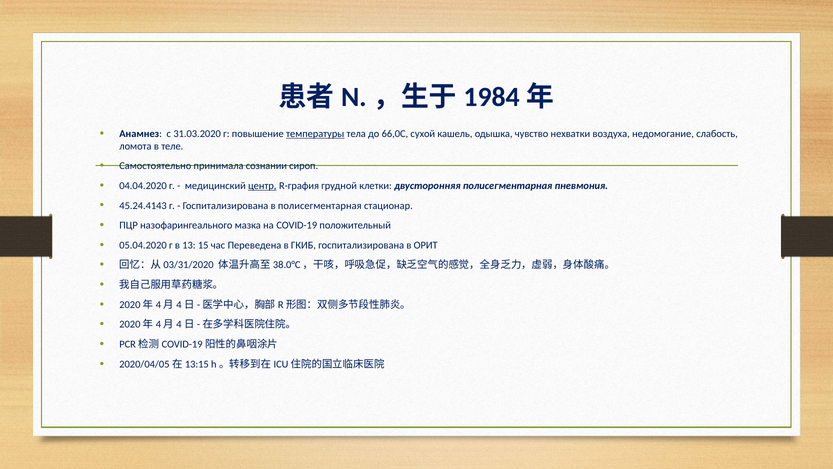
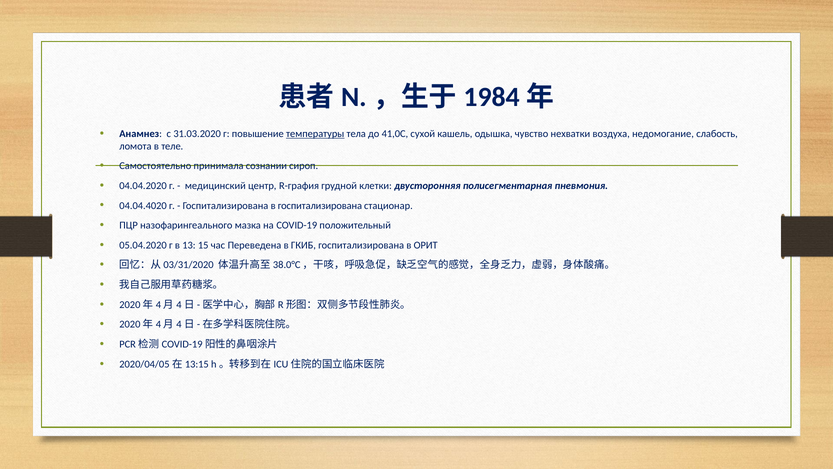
66,0С: 66,0С -> 41,0С (395, 133)
центр underline: present -> none (262, 186)
45.24.4143: 45.24.4143 -> 04.04.4020 (143, 205)
в полисегментарная: полисегментарная -> госпитализирована (320, 205)
